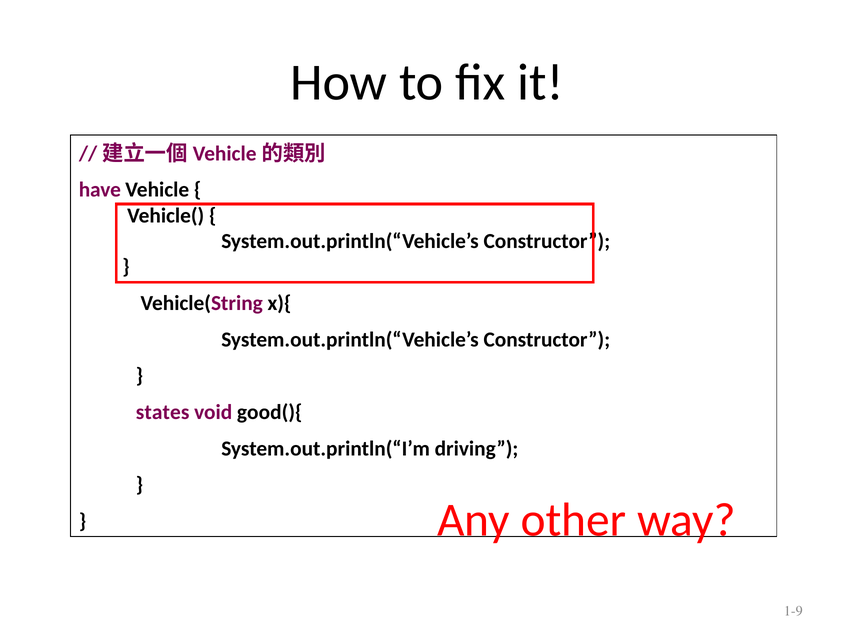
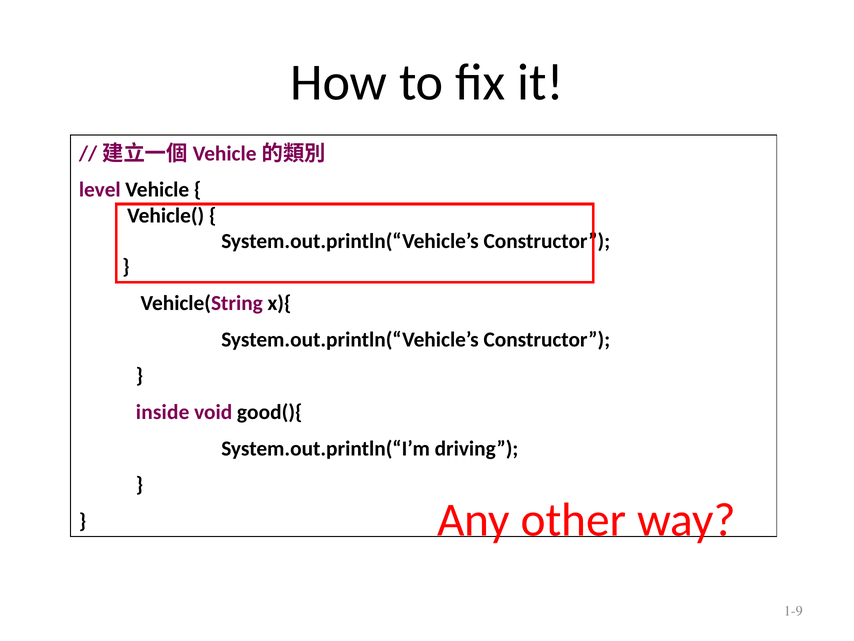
have: have -> level (100, 190)
states: states -> inside (163, 412)
